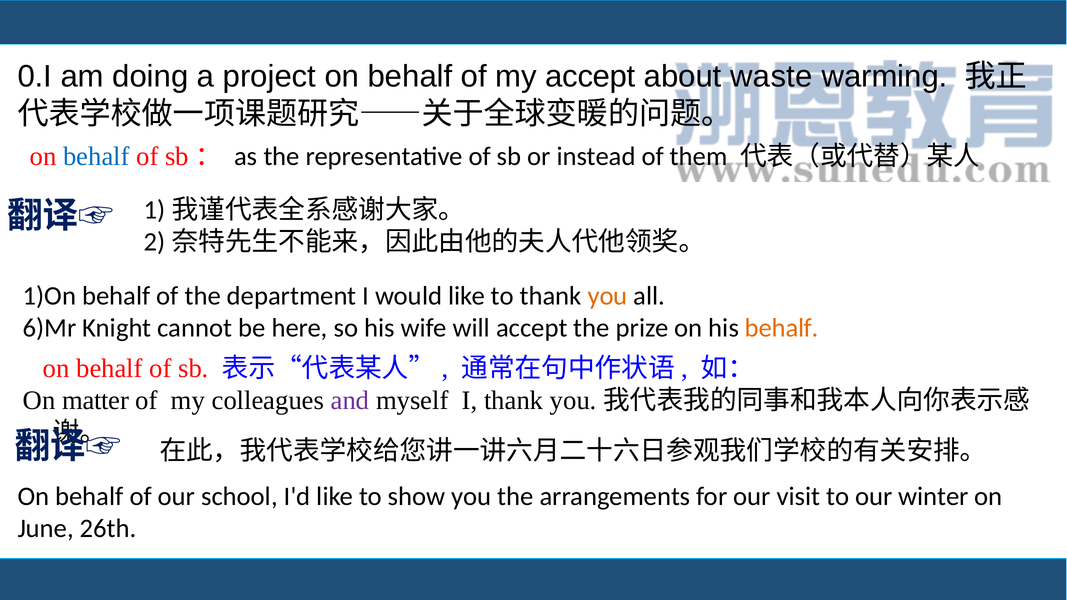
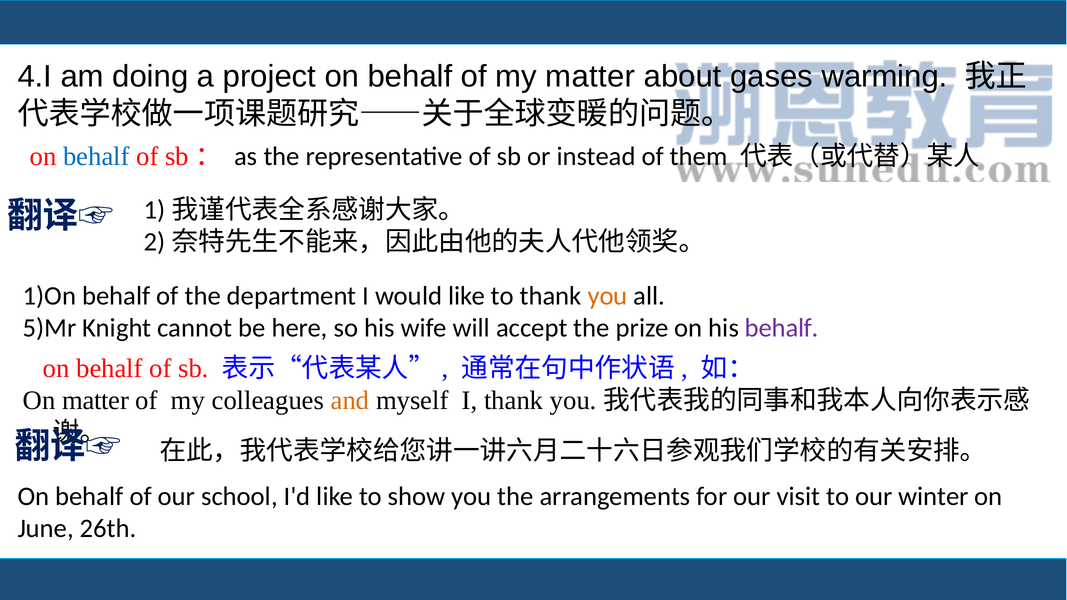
0.I: 0.I -> 4.I (35, 76)
my accept: accept -> matter (590, 76)
waste: waste -> gases (772, 76)
6)Mr: 6)Mr -> 5)Mr (50, 328)
behalf colour: orange -> purple (782, 328)
and colour: purple -> orange (350, 401)
